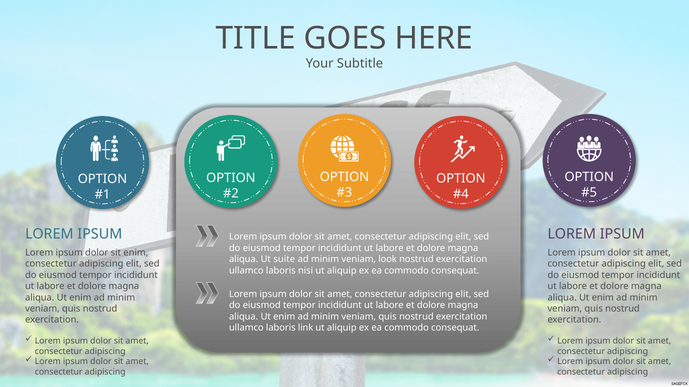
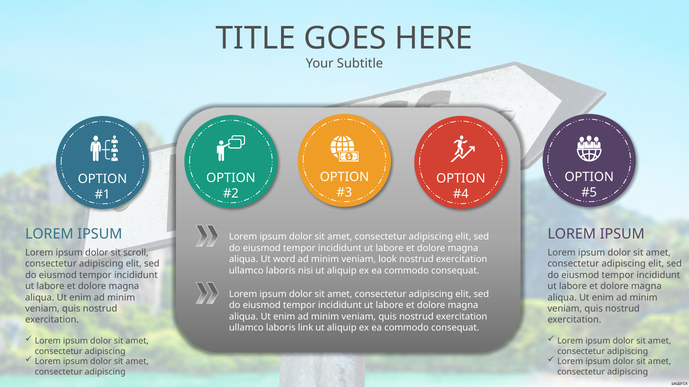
sit enim: enim -> scroll (136, 253)
suite: suite -> word (284, 260)
